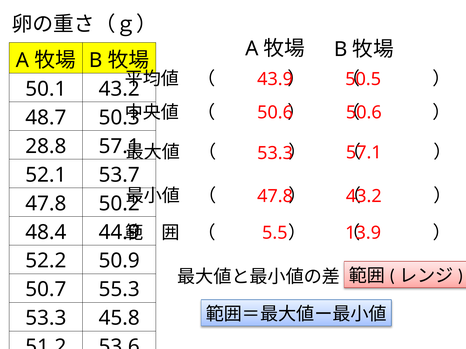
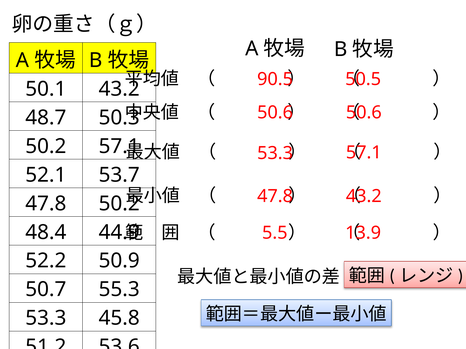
43.9: 43.9 -> 90.5 (275, 79)
28.8: 28.8 -> 50.2 (46, 146)
